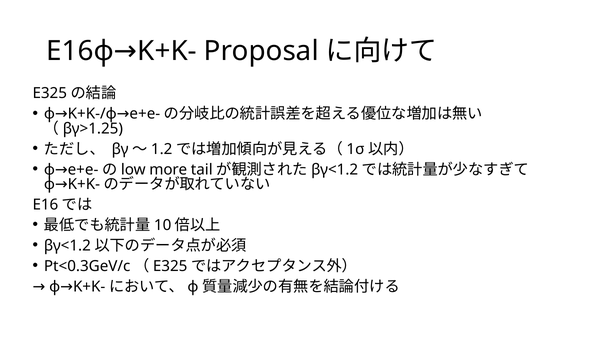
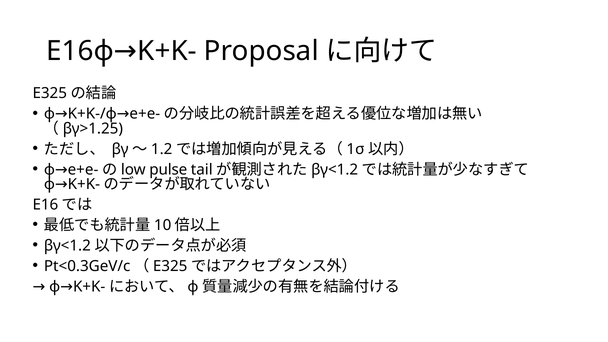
more: more -> pulse (168, 170)
